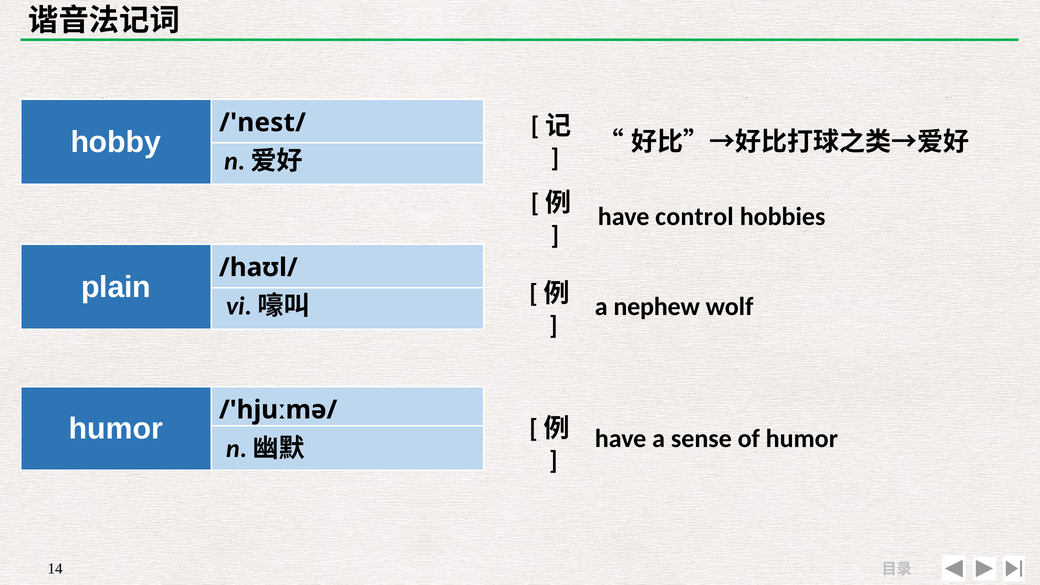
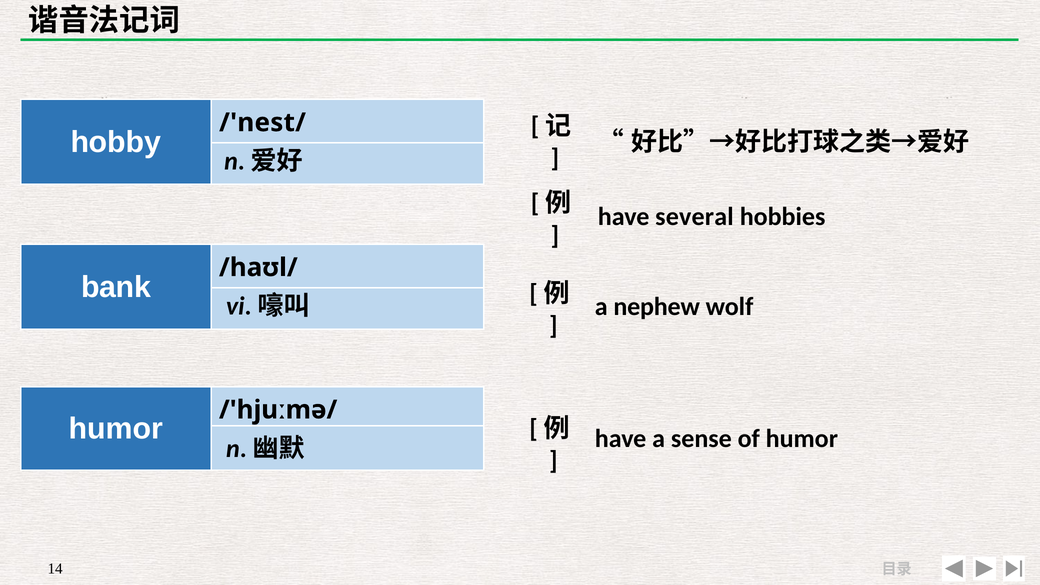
control: control -> several (694, 217)
plain: plain -> bank (116, 287)
